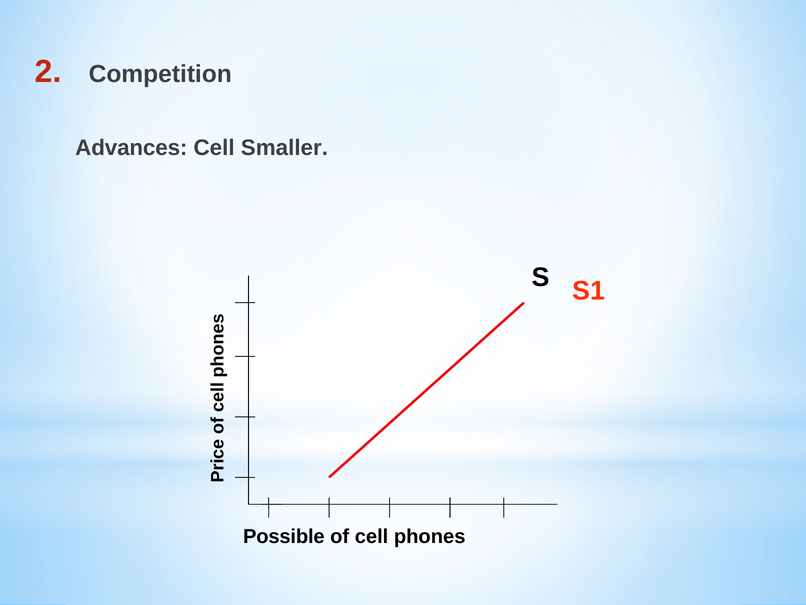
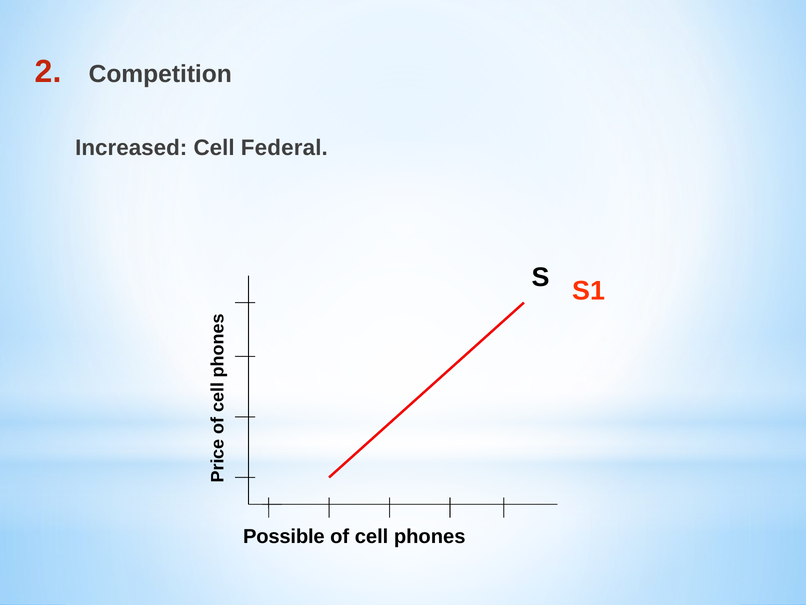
Advances: Advances -> Increased (131, 148)
Smaller: Smaller -> Federal (284, 148)
